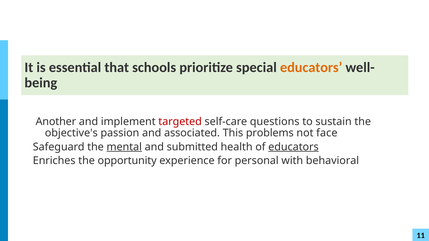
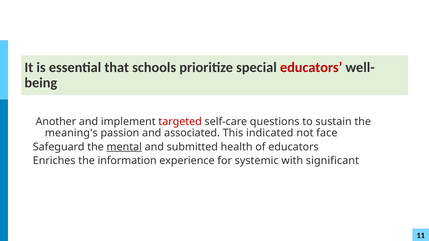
educators colour: orange -> red (311, 67)
objective's: objective's -> meaning's (71, 133)
problems: problems -> indicated (270, 133)
educators underline: present -> none (293, 147)
opportunity: opportunity -> information (127, 161)
personal: personal -> systemic (257, 161)
behavioral: behavioral -> significant (332, 161)
